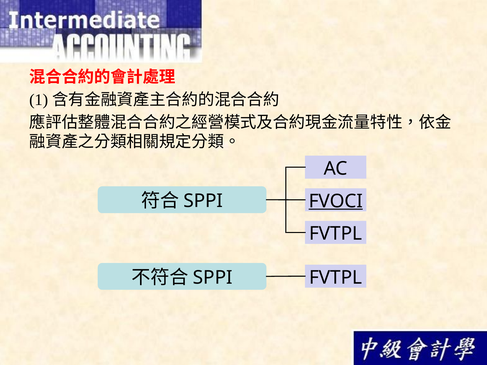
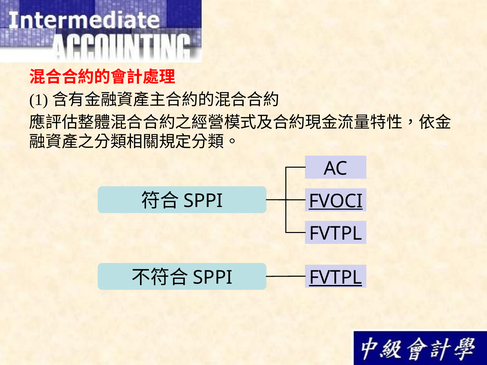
FVTPL underline: none -> present (336, 278)
